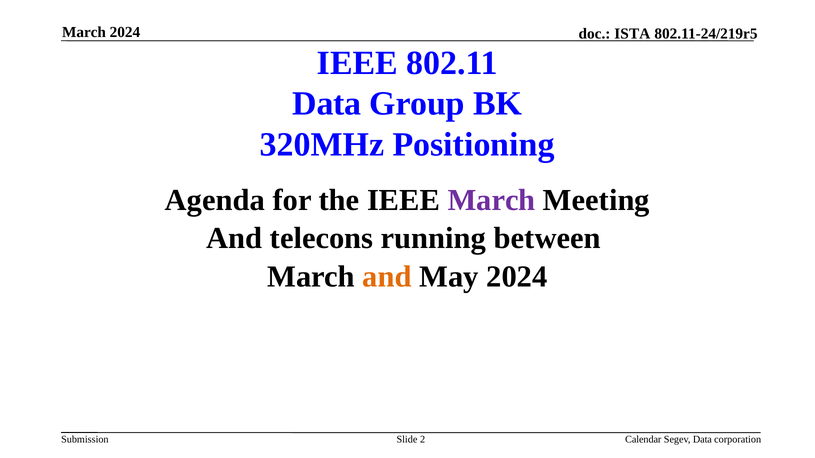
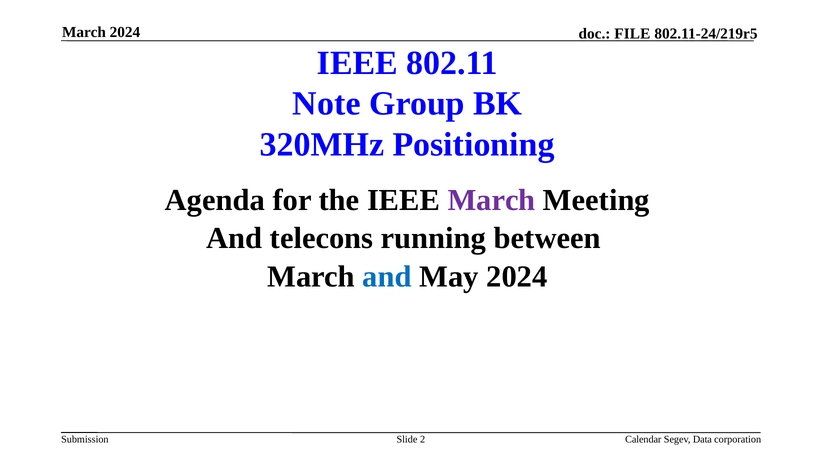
ISTA: ISTA -> FILE (632, 34)
Data: Data -> Note (327, 104)
and colour: orange -> blue (387, 277)
